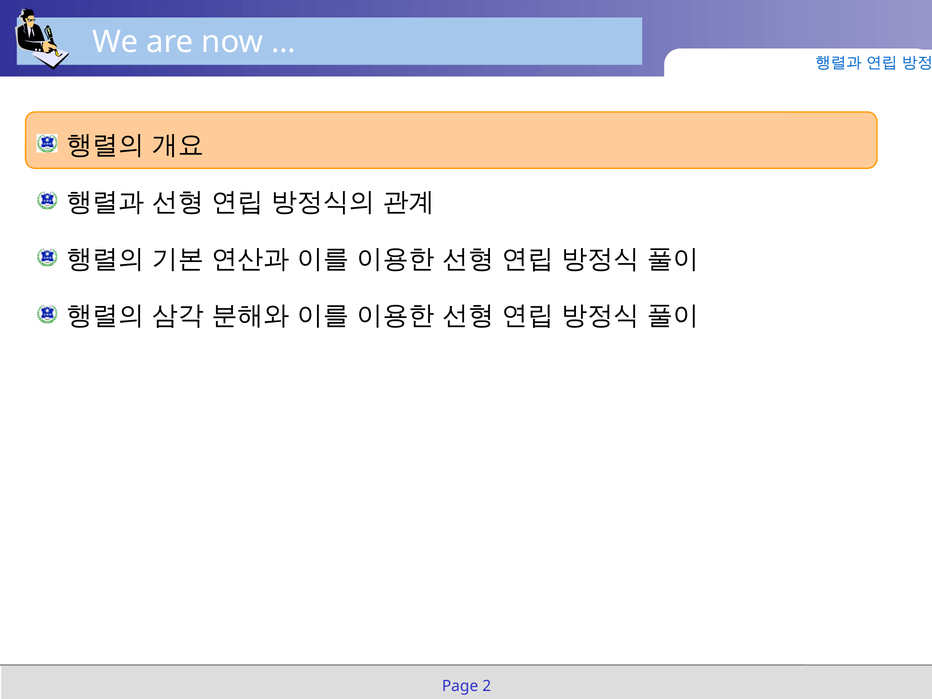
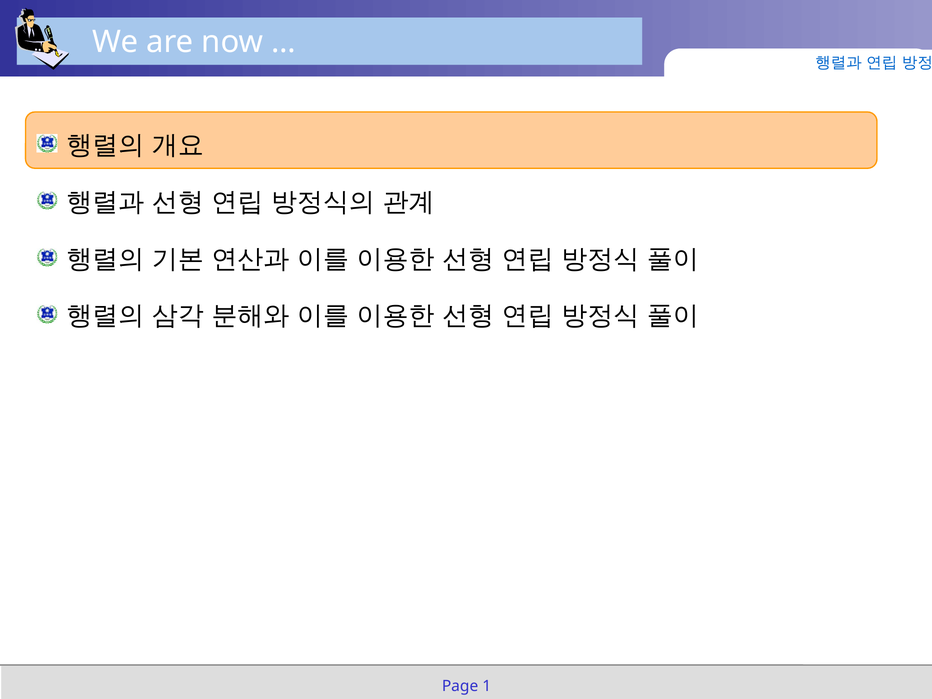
2: 2 -> 1 (487, 686)
